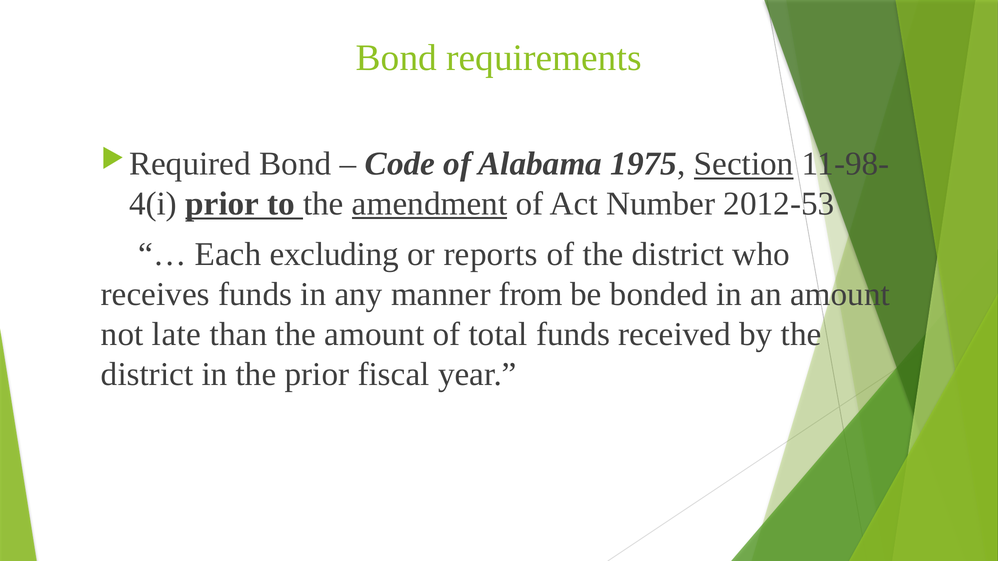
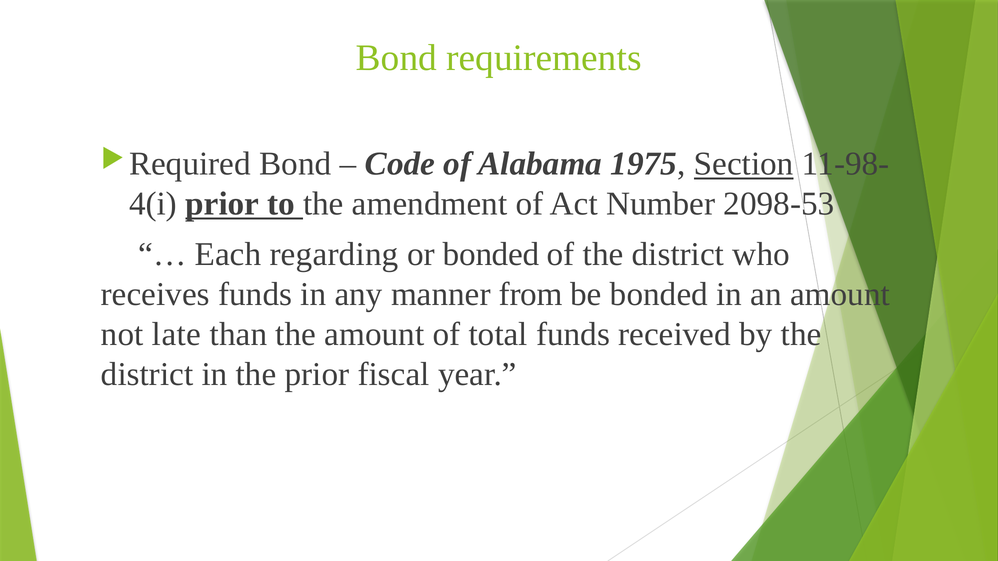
amendment underline: present -> none (430, 204)
2012-53: 2012-53 -> 2098-53 (779, 204)
excluding: excluding -> regarding (334, 254)
or reports: reports -> bonded (491, 254)
